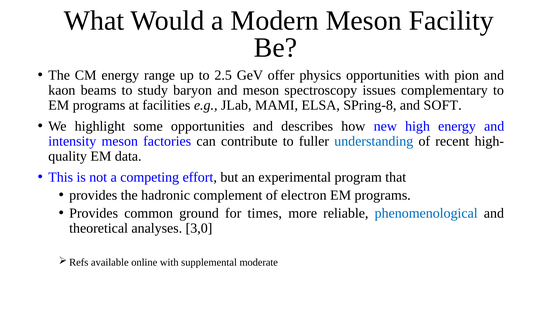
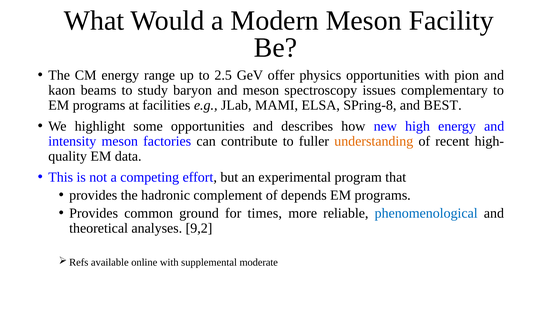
SOFT: SOFT -> BEST (443, 105)
understanding colour: blue -> orange (374, 141)
electron: electron -> depends (304, 195)
3,0: 3,0 -> 9,2 (199, 228)
